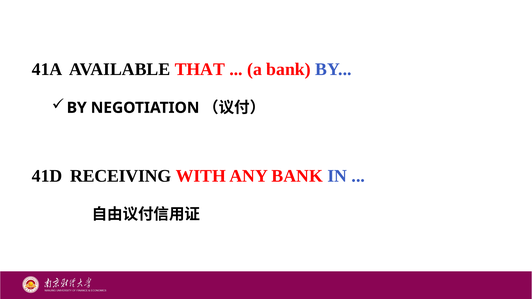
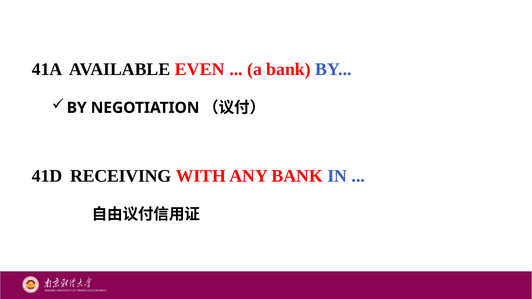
THAT: THAT -> EVEN (200, 69)
